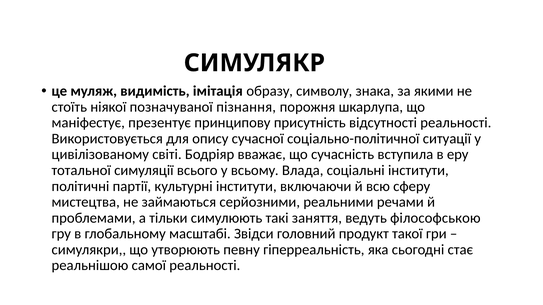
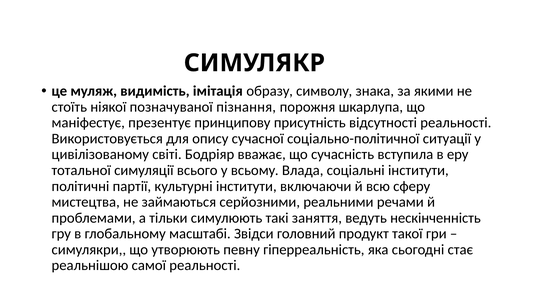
філософською: філософською -> нескінченність (435, 218)
